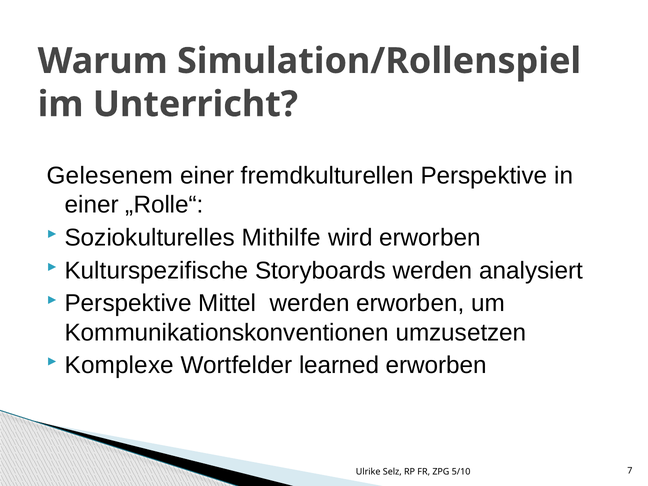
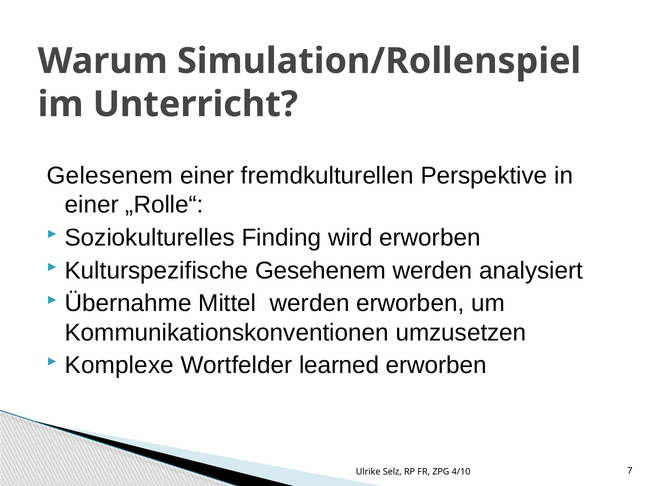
Mithilfe: Mithilfe -> Finding (281, 238)
Storyboards: Storyboards -> Gesehenem (321, 271)
Perspektive: Perspektive -> Übernahme (128, 303)
5/10: 5/10 -> 4/10 (461, 472)
